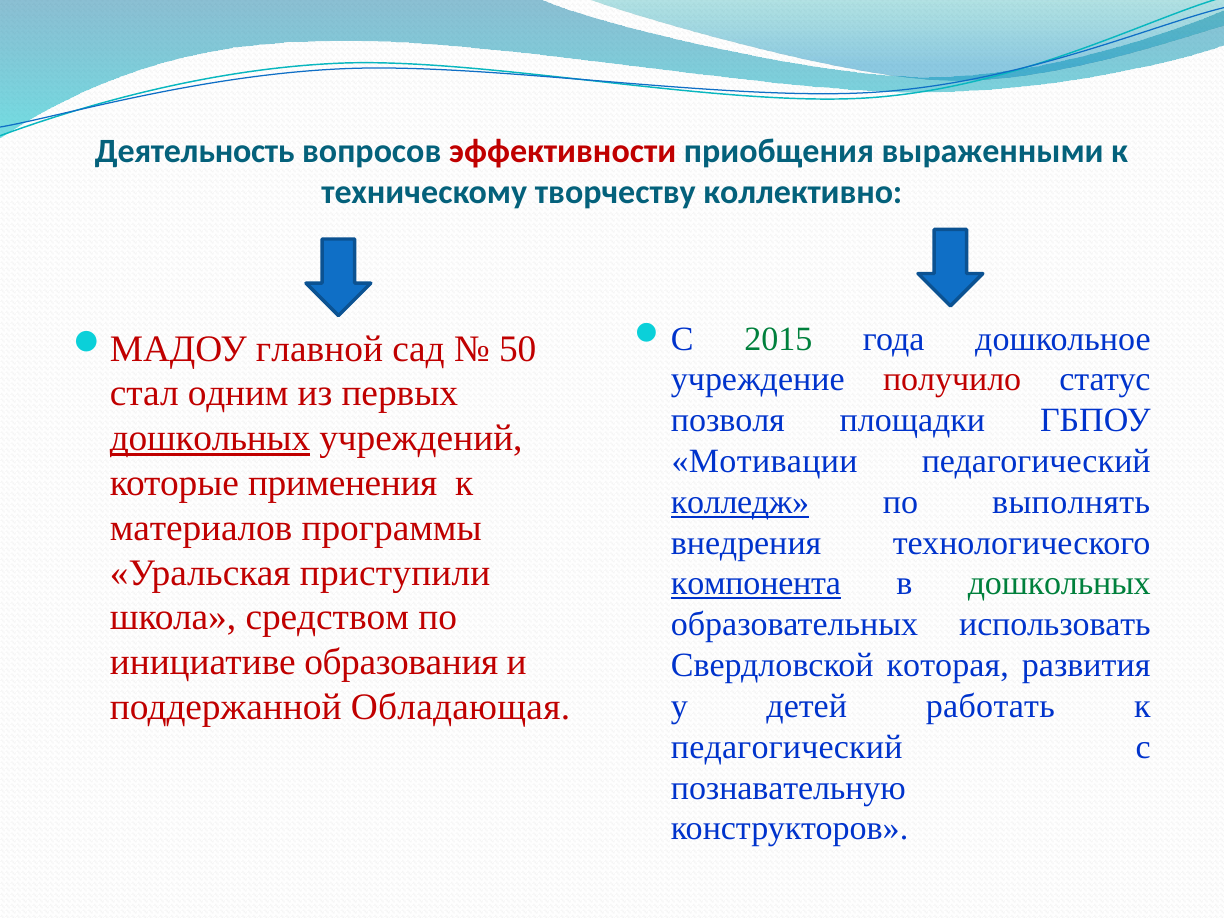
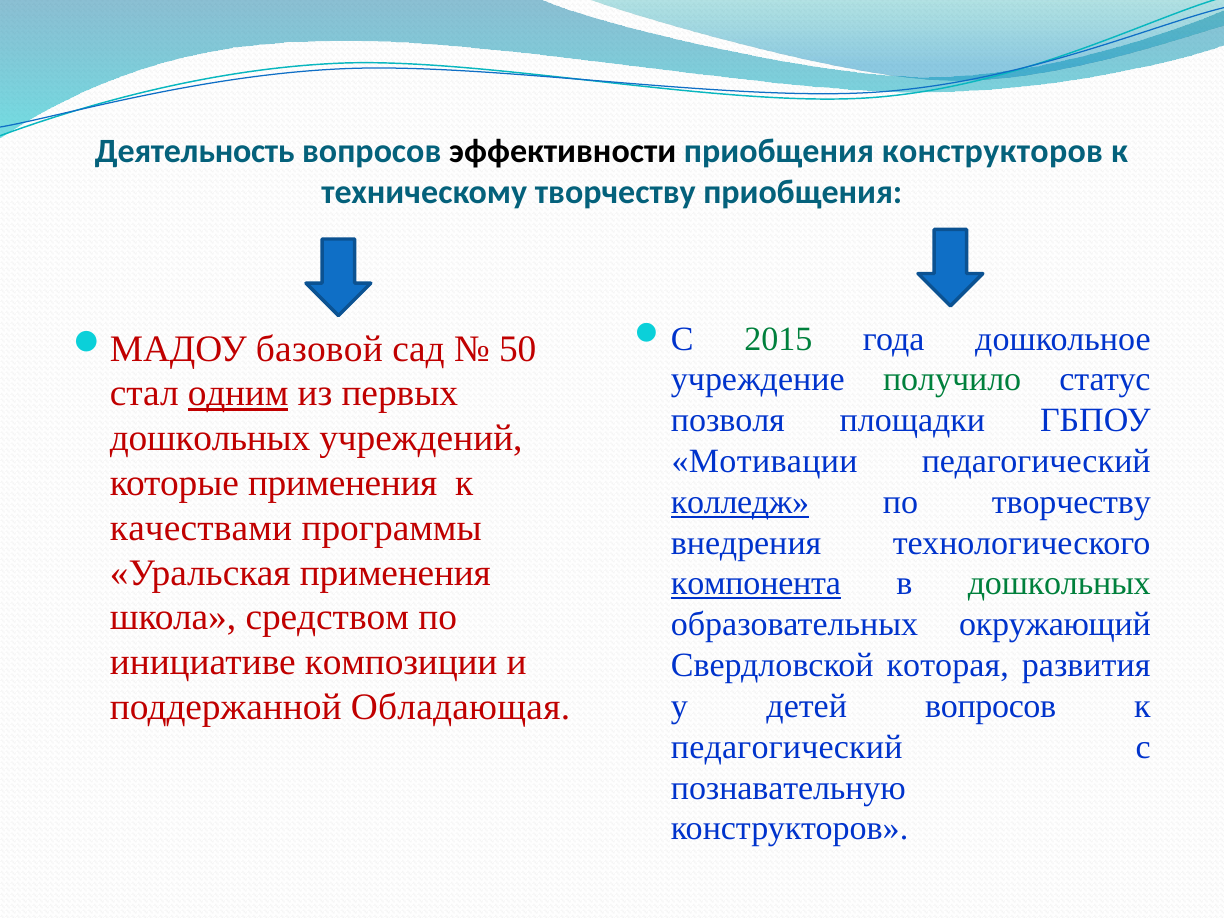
эффективности colour: red -> black (563, 152)
приобщения выраженными: выраженными -> конструкторов (992, 152)
творчеству коллективно: коллективно -> приобщения (803, 192)
главной: главной -> базовой (319, 349)
получило colour: red -> green (952, 380)
одним underline: none -> present (238, 394)
дошкольных underline: present -> none (210, 438)
по выполнять: выполнять -> творчеству (1071, 502)
материалов: материалов -> качествами (201, 528)
Уральская приступили: приступили -> применения (395, 573)
использовать: использовать -> окружающий (1055, 625)
образования: образования -> композиции (401, 662)
детей работать: работать -> вопросов (991, 706)
